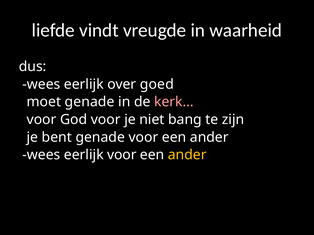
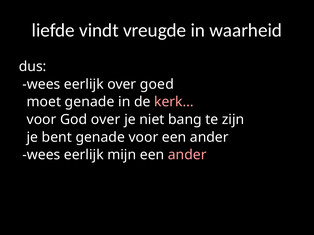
God voor: voor -> over (106, 120)
eerlijk voor: voor -> mijn (122, 155)
ander colour: yellow -> pink (187, 155)
